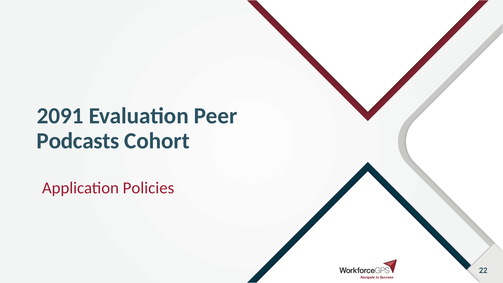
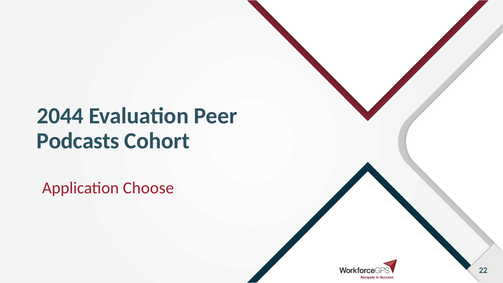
2091: 2091 -> 2044 (60, 116)
Policies: Policies -> Choose (148, 188)
